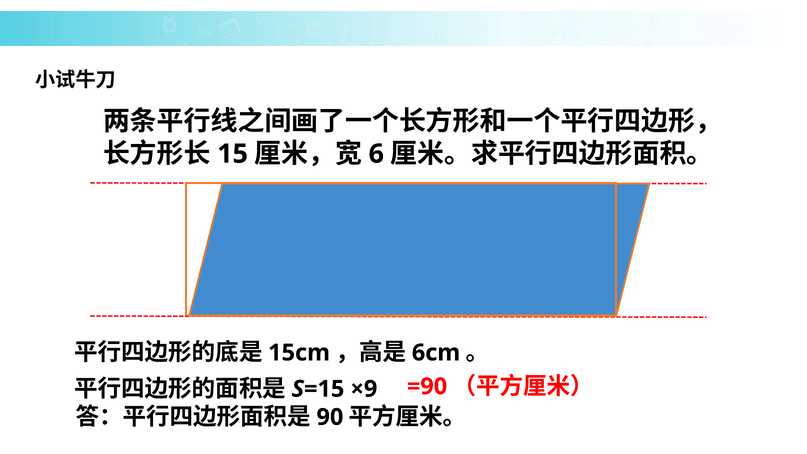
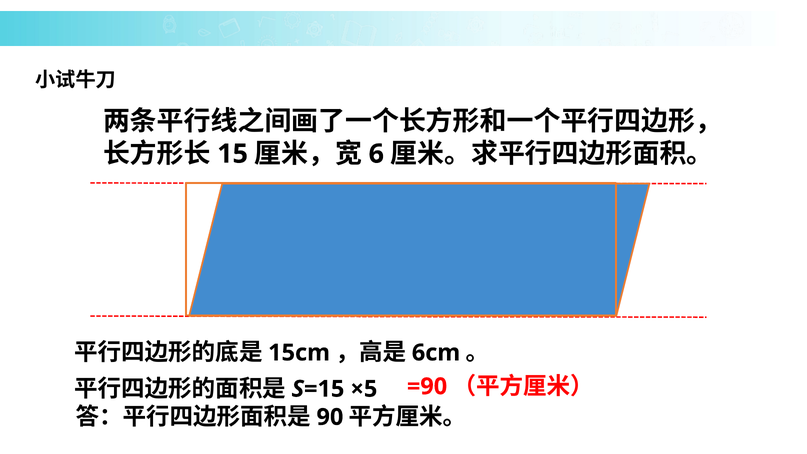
×9: ×9 -> ×5 (364, 389)
